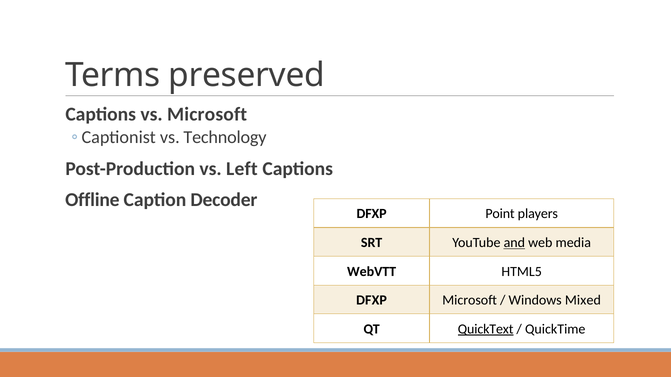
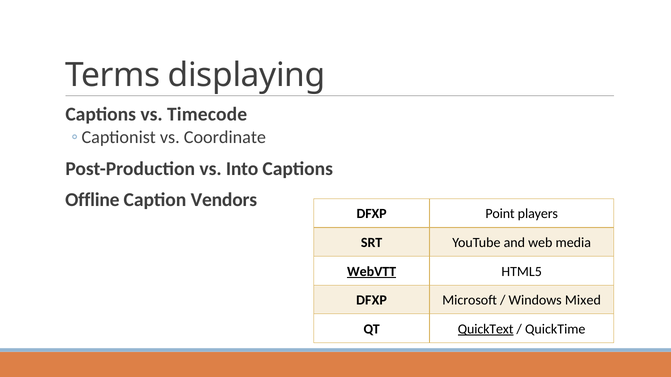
preserved: preserved -> displaying (247, 75)
vs Microsoft: Microsoft -> Timecode (207, 114)
Technology: Technology -> Coordinate (225, 138)
Left: Left -> Into (242, 169)
Decoder: Decoder -> Vendors (224, 200)
and underline: present -> none (514, 243)
WebVTT underline: none -> present (372, 272)
